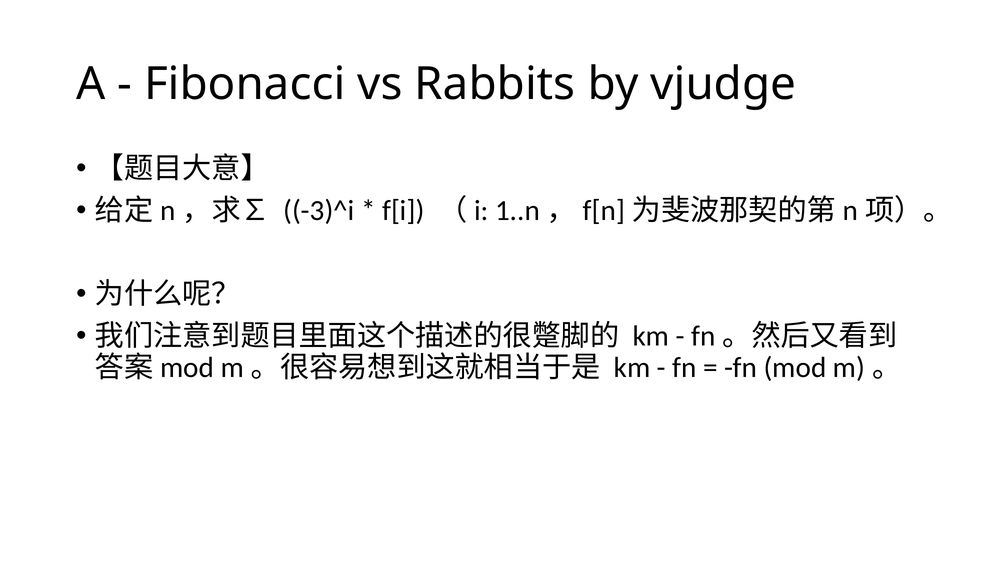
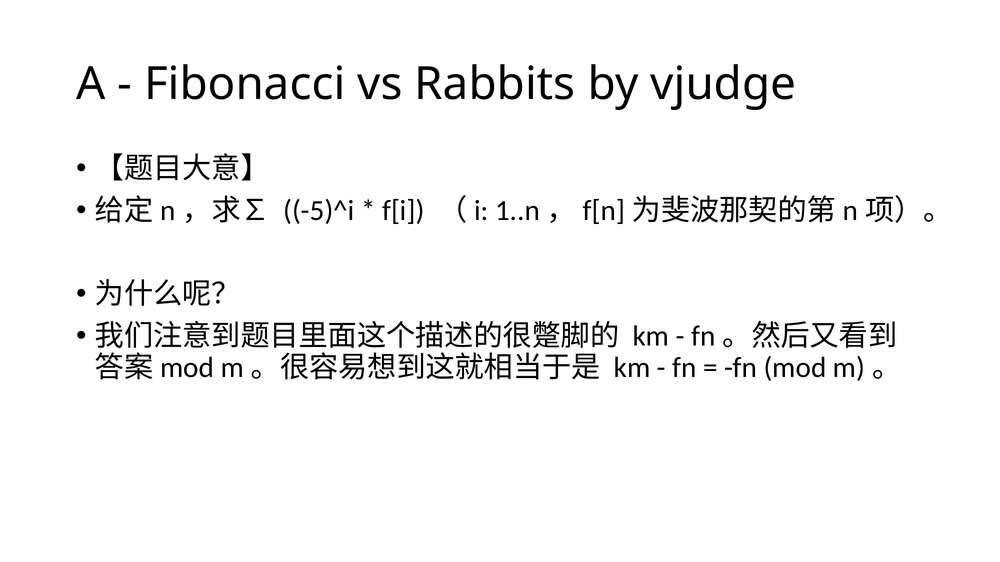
-3)^i: -3)^i -> -5)^i (319, 211)
